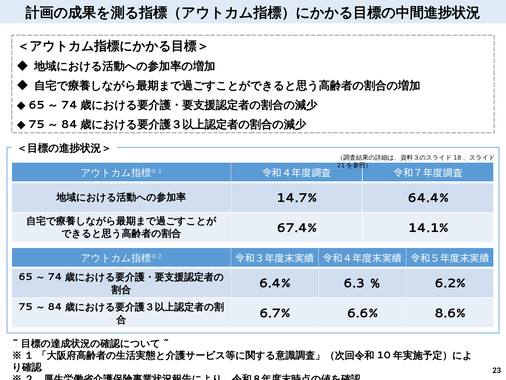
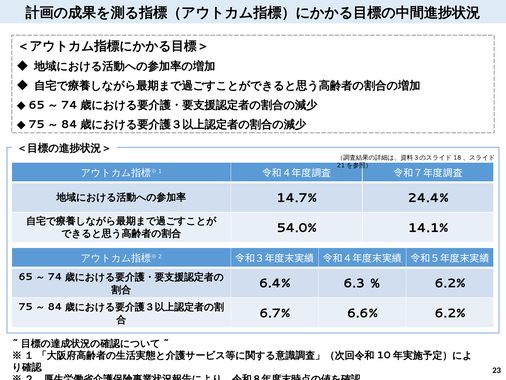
64.4%: 64.4% -> 24.4% (428, 198)
67.4%: 67.4% -> 54.0% (297, 228)
6.6% 8.6%: 8.6% -> 6.2% (450, 313)
